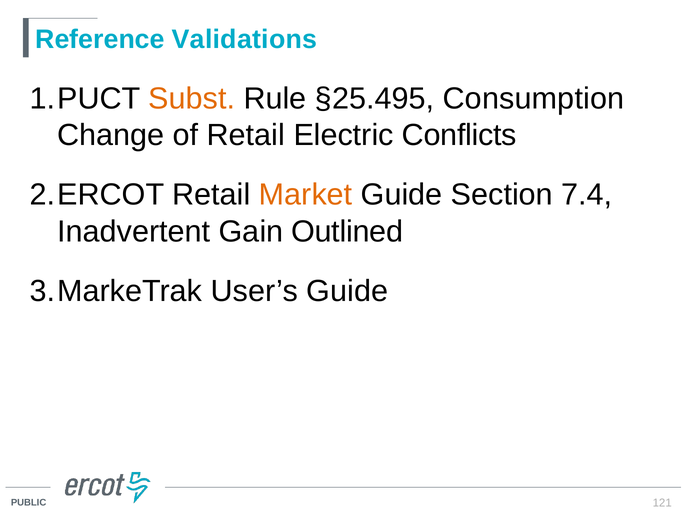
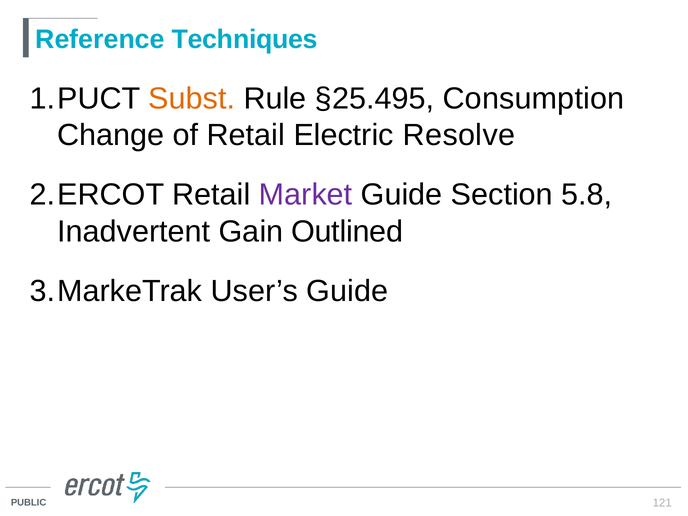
Validations: Validations -> Techniques (245, 40)
Conflicts: Conflicts -> Resolve (459, 135)
Market colour: orange -> purple (306, 195)
7.4: 7.4 -> 5.8 (587, 195)
